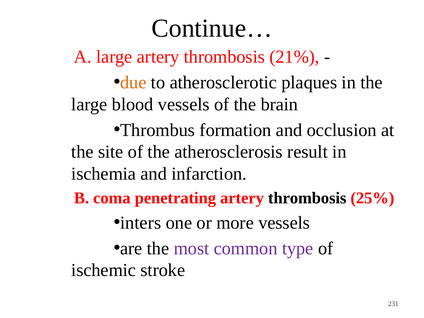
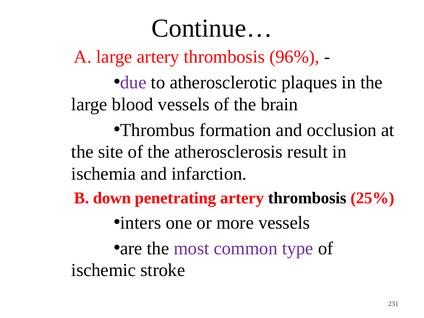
21%: 21% -> 96% (295, 57)
due colour: orange -> purple (133, 82)
coma: coma -> down (112, 198)
